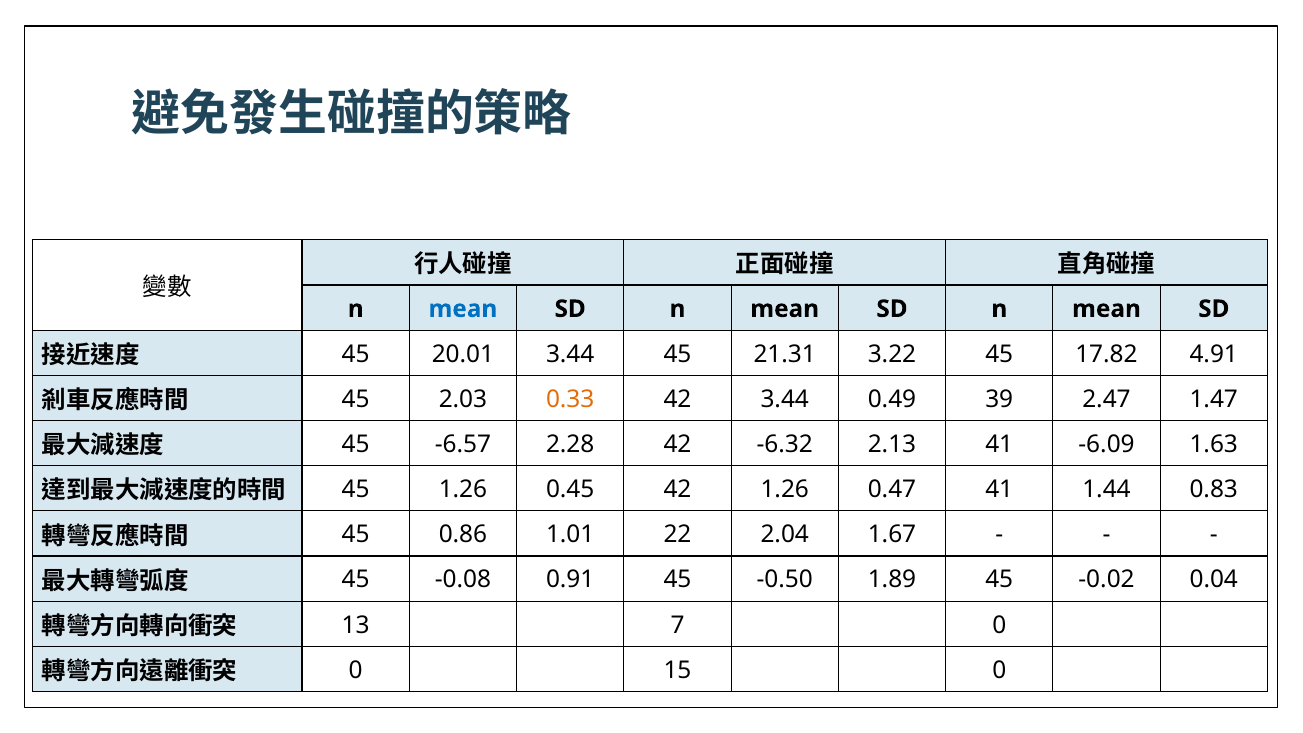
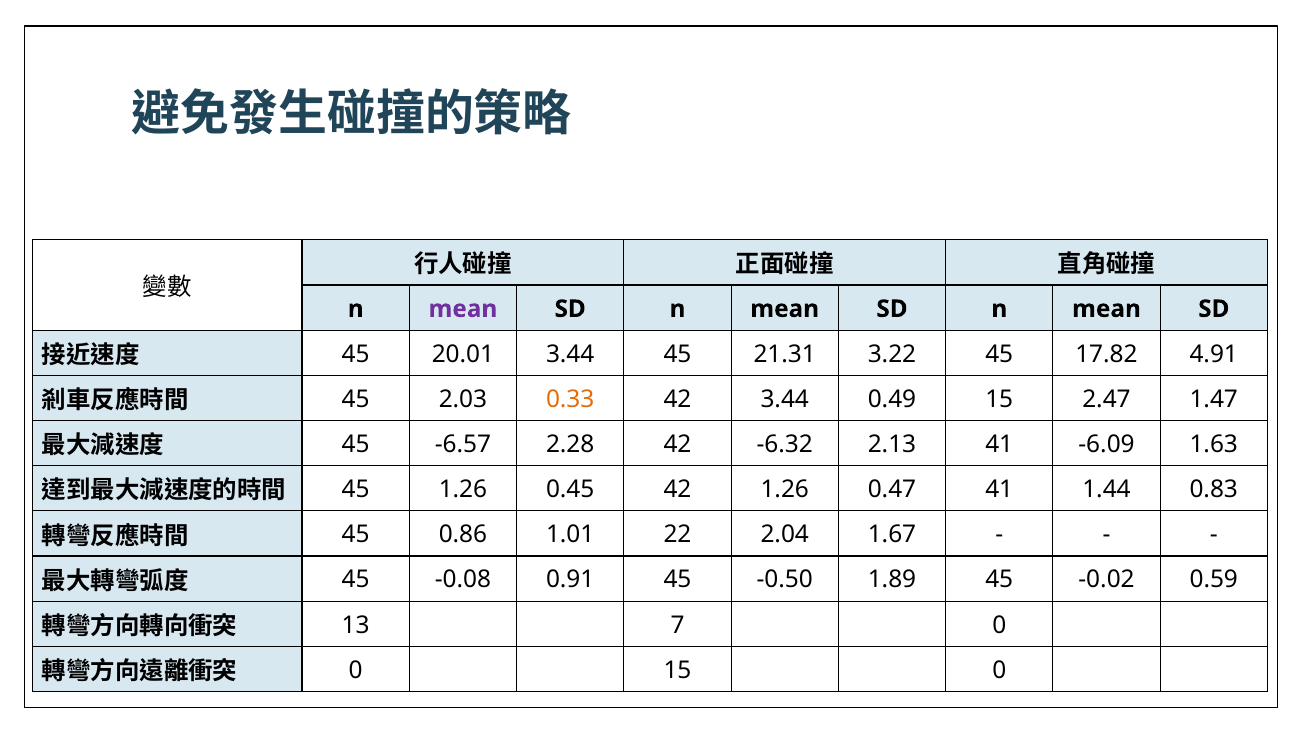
mean colour: blue -> purple (463, 309)
0.49 39: 39 -> 15 (999, 399)
0.04: 0.04 -> 0.59 (1214, 580)
